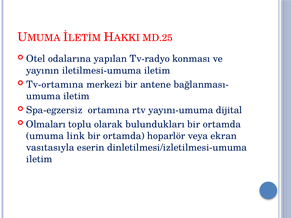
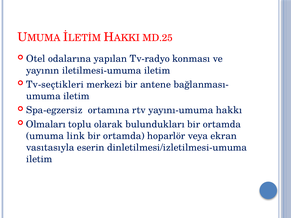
Tv-ortamına: Tv-ortamına -> Tv-seçtikleri (55, 85)
dijital: dijital -> hakkı (229, 110)
